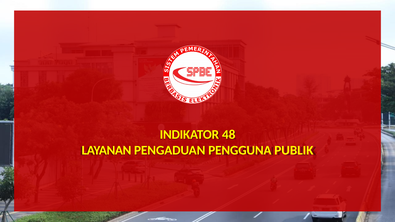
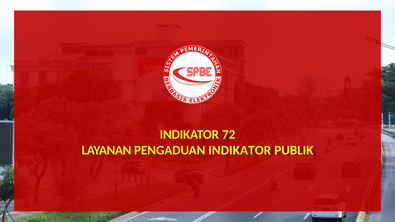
48: 48 -> 72 (229, 135)
PENGADUAN PENGGUNA: PENGGUNA -> INDIKATOR (240, 150)
